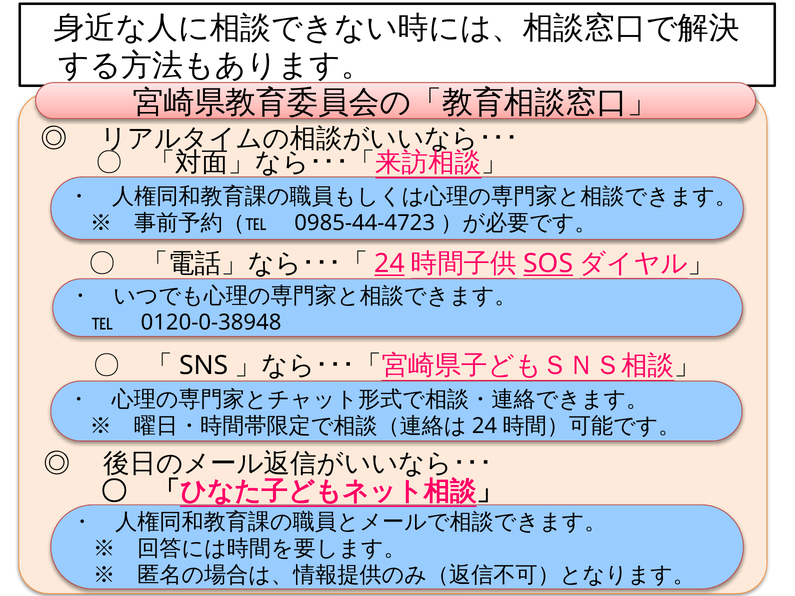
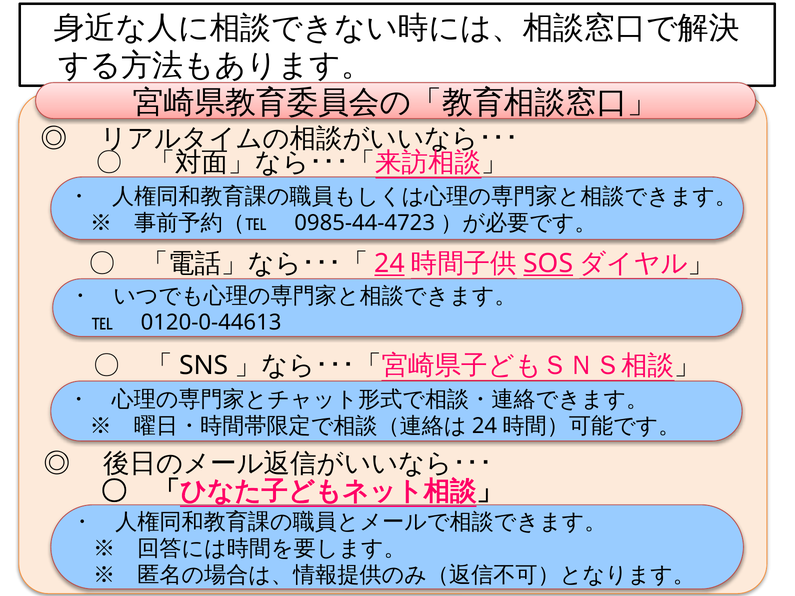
0120-0-38948: 0120-0-38948 -> 0120-0-44613 (211, 323)
